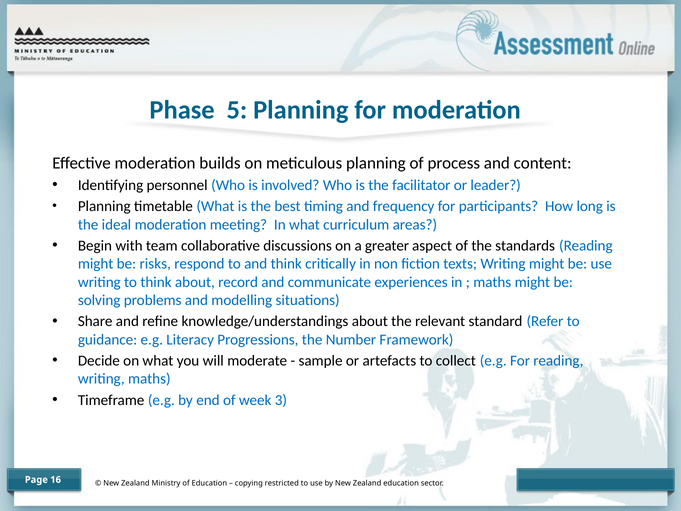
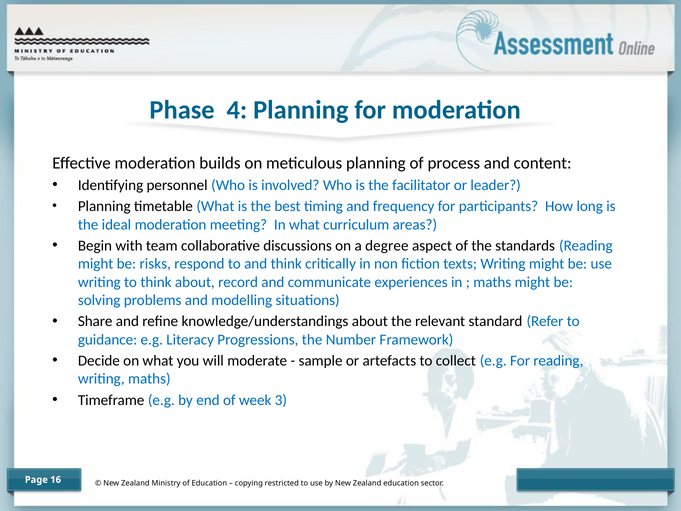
5: 5 -> 4 (237, 110)
greater: greater -> degree (387, 246)
